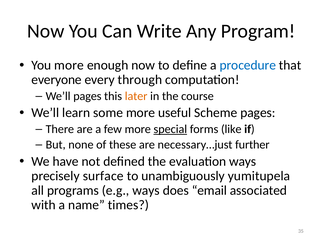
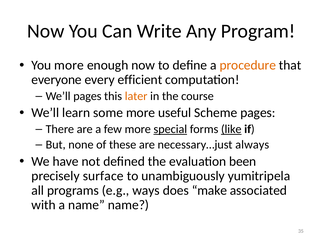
procedure colour: blue -> orange (248, 65)
through: through -> efficient (140, 80)
like underline: none -> present (231, 129)
further: further -> always (252, 145)
evaluation ways: ways -> been (243, 162)
yumitupela: yumitupela -> yumitripela (259, 176)
email: email -> make (209, 191)
name times: times -> name (128, 205)
